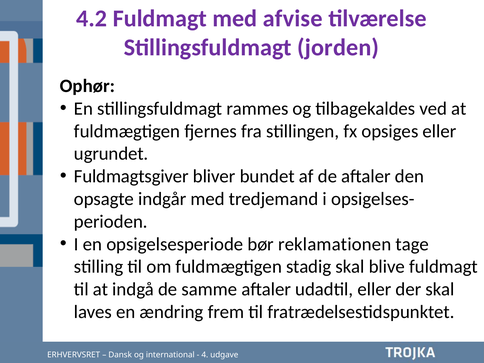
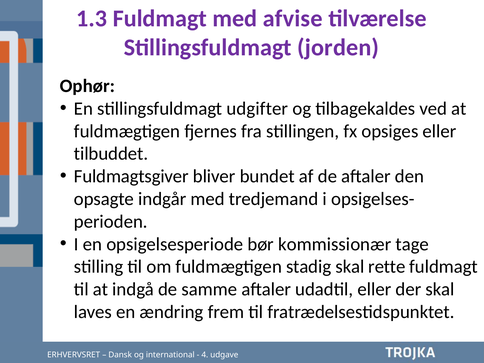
4.2: 4.2 -> 1.3 (92, 19)
rammes: rammes -> udgifter (257, 109)
ugrundet: ugrundet -> tilbuddet (111, 154)
reklamationen: reklamationen -> kommissionær (335, 244)
blive: blive -> rette (387, 267)
